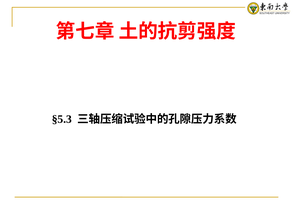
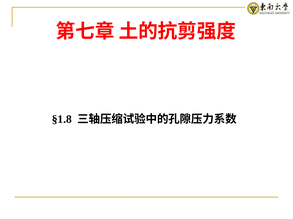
§5.3: §5.3 -> §1.8 (62, 120)
